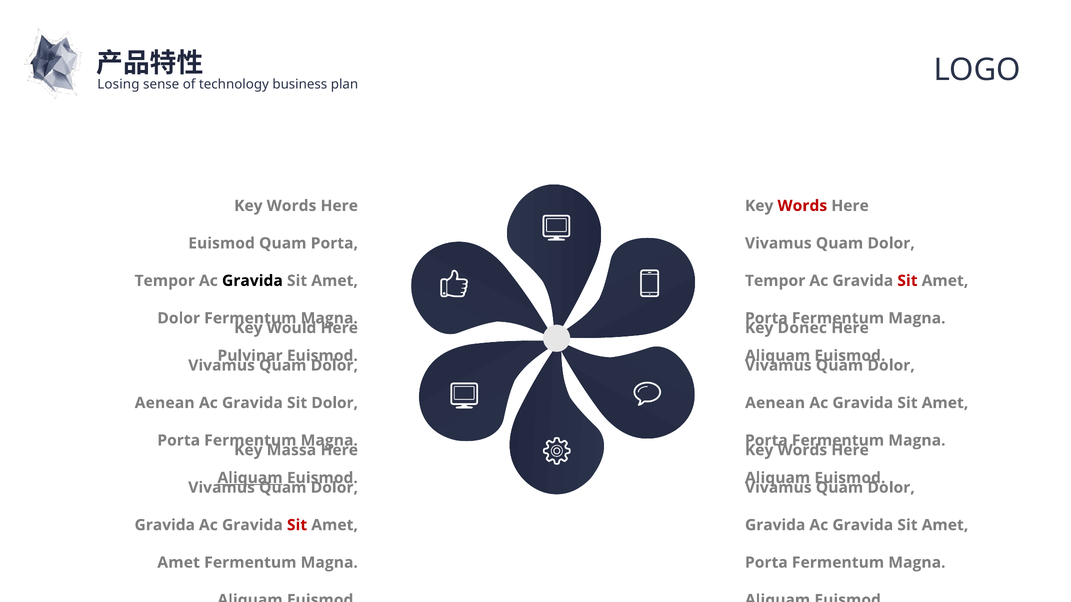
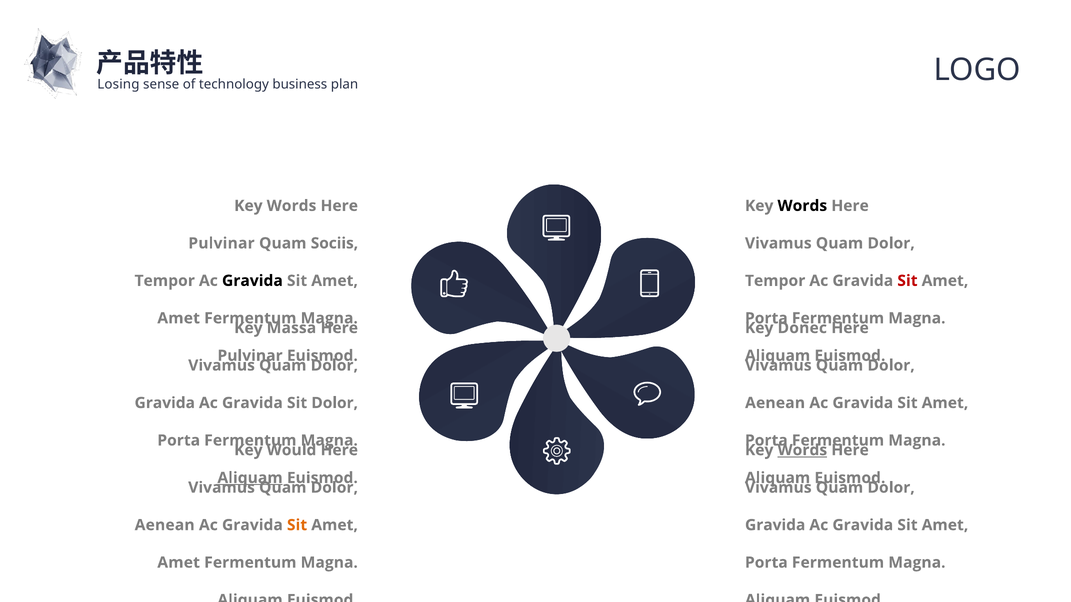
Words colour: red -> black (802, 206)
Euismod: Euismod -> Pulvinar (221, 243)
Quam Porta: Porta -> Sociis (334, 243)
Dolor: Dolor -> Amet (179, 318)
Would: Would -> Massa (291, 328)
Aenean: Aenean -> Gravida (165, 403)
Massa: Massa -> Would (292, 450)
Words underline: none -> present (802, 450)
Gravida: Gravida -> Aenean (165, 525)
Sit colour: red -> orange (297, 525)
